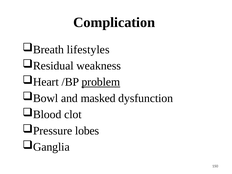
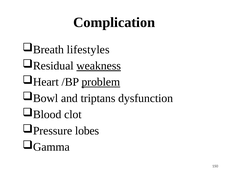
weakness underline: none -> present (99, 66)
masked: masked -> triptans (98, 98)
Ganglia: Ganglia -> Gamma (51, 147)
